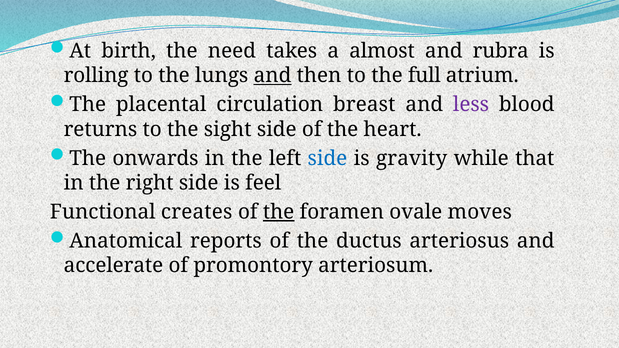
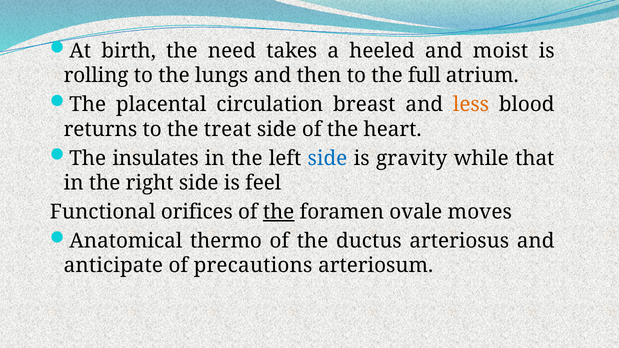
almost: almost -> heeled (382, 51)
rubra: rubra -> moist (501, 51)
and underline: present -> none (272, 76)
less colour: purple -> orange (471, 105)
sight: sight -> treat (228, 129)
onwards: onwards -> insulates (156, 158)
creates: creates -> orifices (197, 212)
reports: reports -> thermo (226, 241)
accelerate: accelerate -> anticipate (113, 266)
promontory: promontory -> precautions (253, 266)
